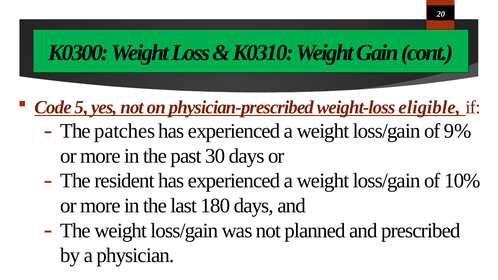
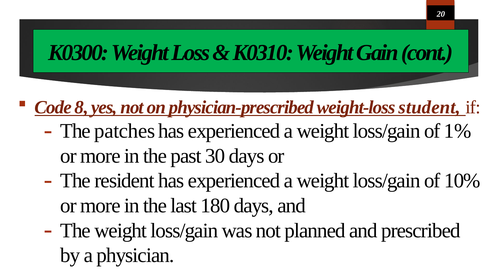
5: 5 -> 8 (81, 107)
eligible: eligible -> student (430, 107)
9%: 9% -> 1% (458, 131)
